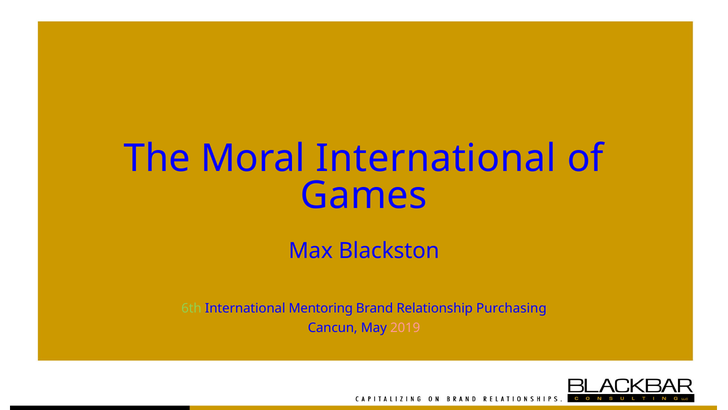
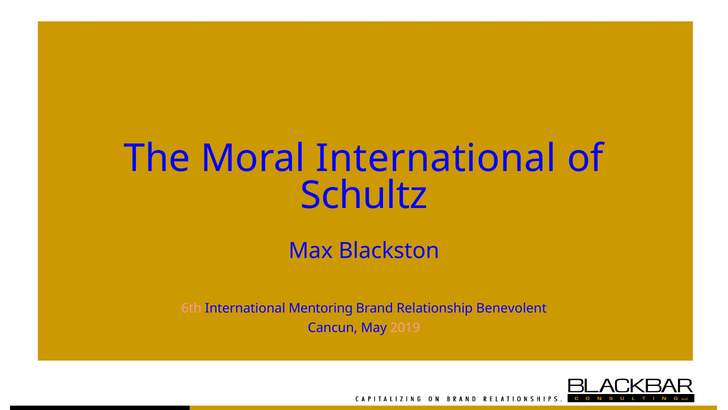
Games: Games -> Schultz (364, 195)
6th colour: light green -> pink (191, 308)
Purchasing: Purchasing -> Benevolent (511, 308)
